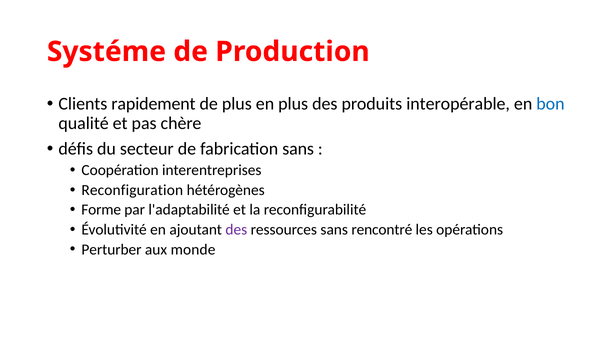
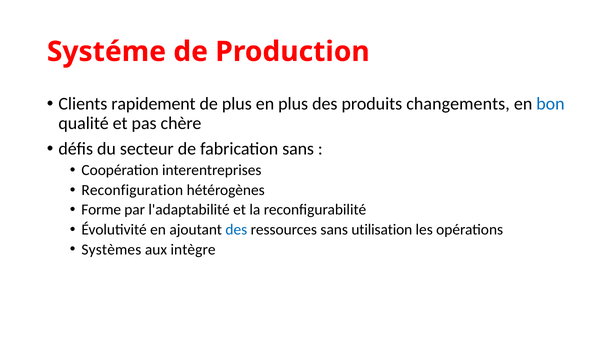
interopérable: interopérable -> changements (458, 104)
des colour: purple -> blue (236, 230)
rencontré: rencontré -> utilisation (382, 230)
Perturber: Perturber -> Systèmes (111, 249)
monde: monde -> intègre (193, 249)
